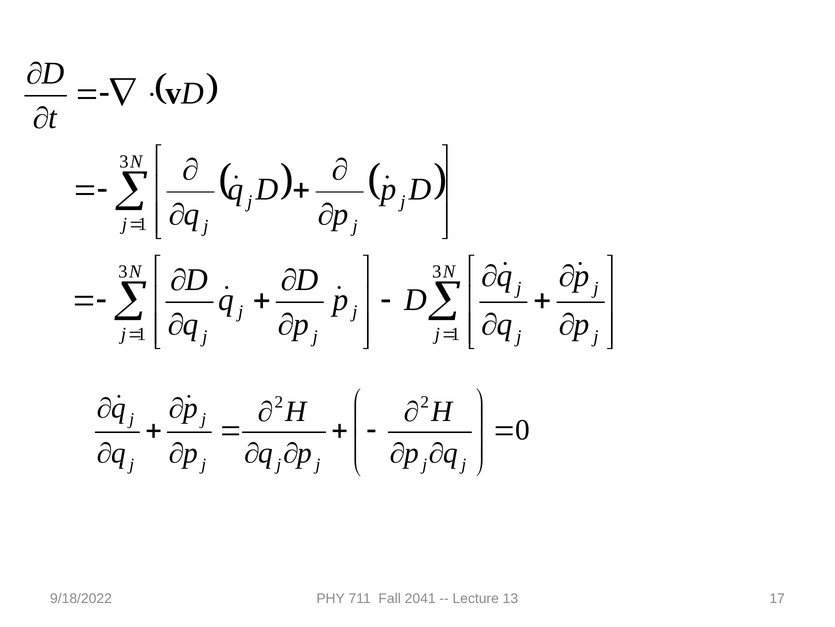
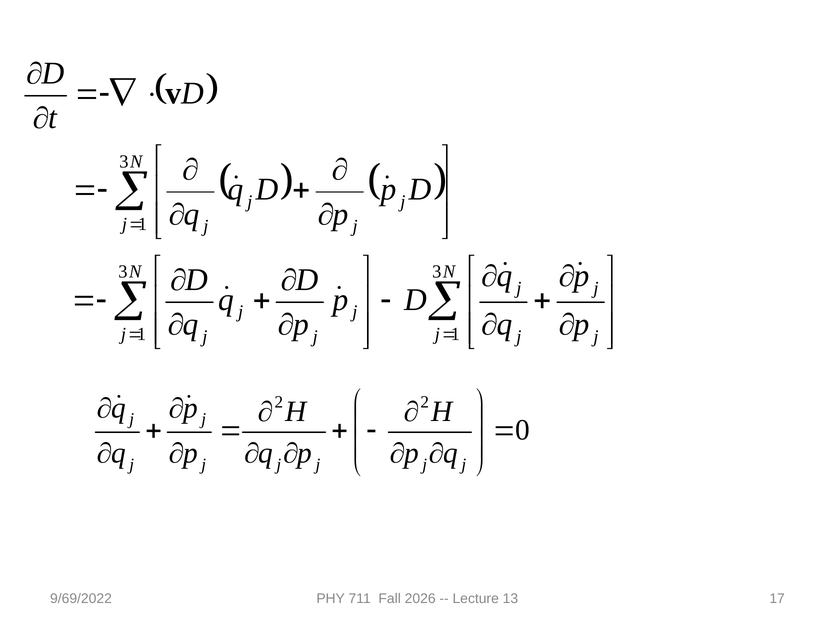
9/18/2022: 9/18/2022 -> 9/69/2022 (81, 598)
2041: 2041 -> 2026 (420, 598)
